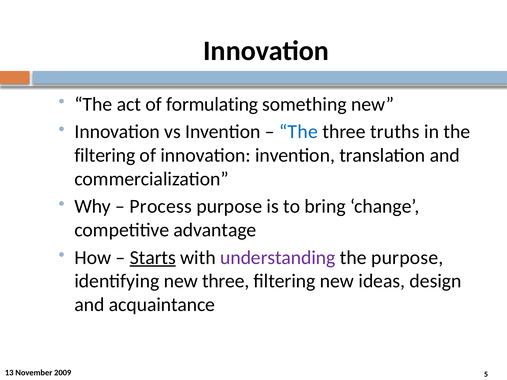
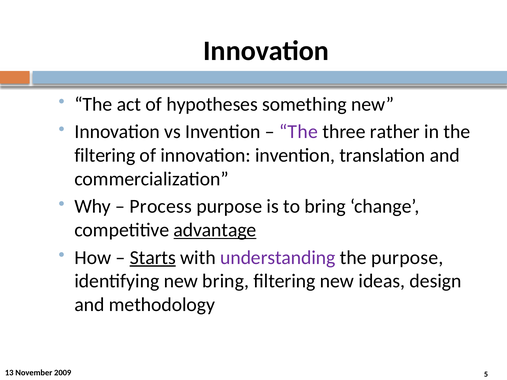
formulating: formulating -> hypotheses (212, 104)
The colour: blue -> purple (299, 132)
truths: truths -> rather (395, 132)
advantage underline: none -> present (215, 230)
new three: three -> bring (226, 281)
acquaintance: acquaintance -> methodology (162, 305)
